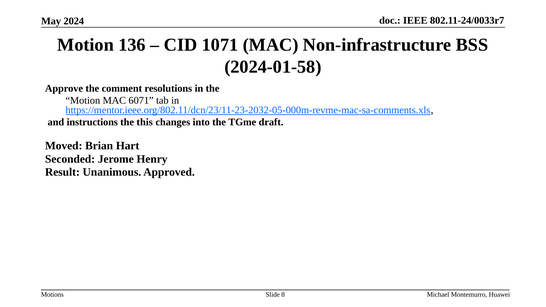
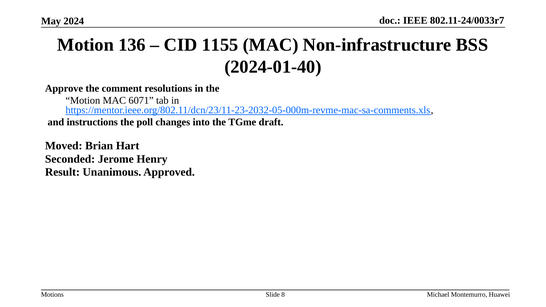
1071: 1071 -> 1155 (220, 45)
2024-01-58: 2024-01-58 -> 2024-01-40 (273, 67)
this: this -> poll (145, 122)
